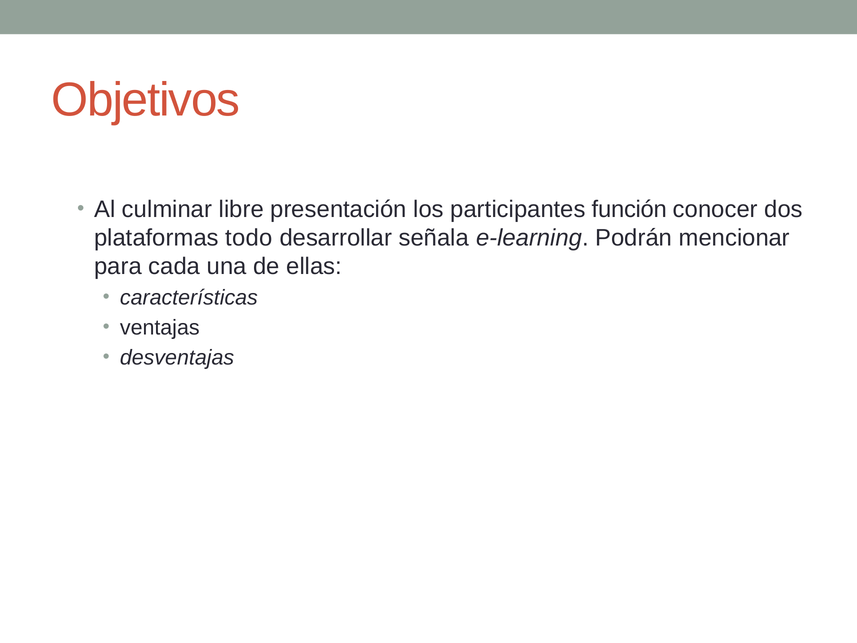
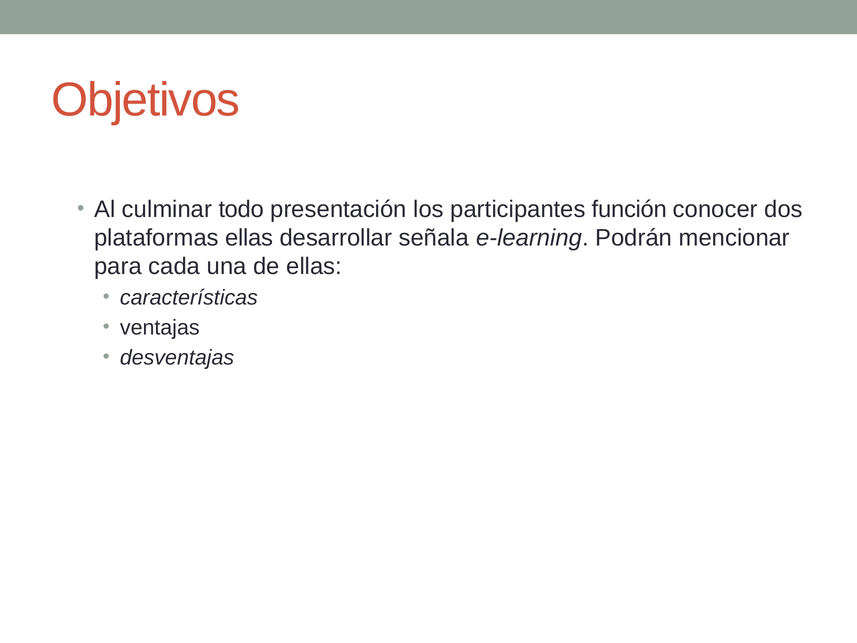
libre: libre -> todo (241, 209)
plataformas todo: todo -> ellas (249, 238)
